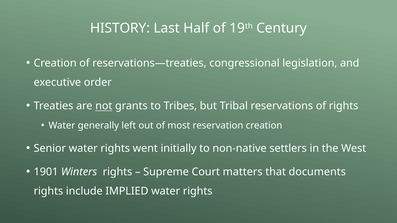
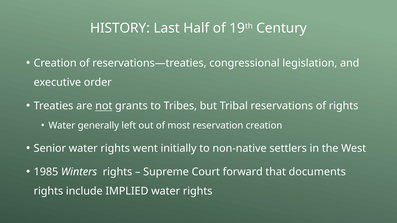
1901: 1901 -> 1985 (46, 172)
matters: matters -> forward (243, 172)
